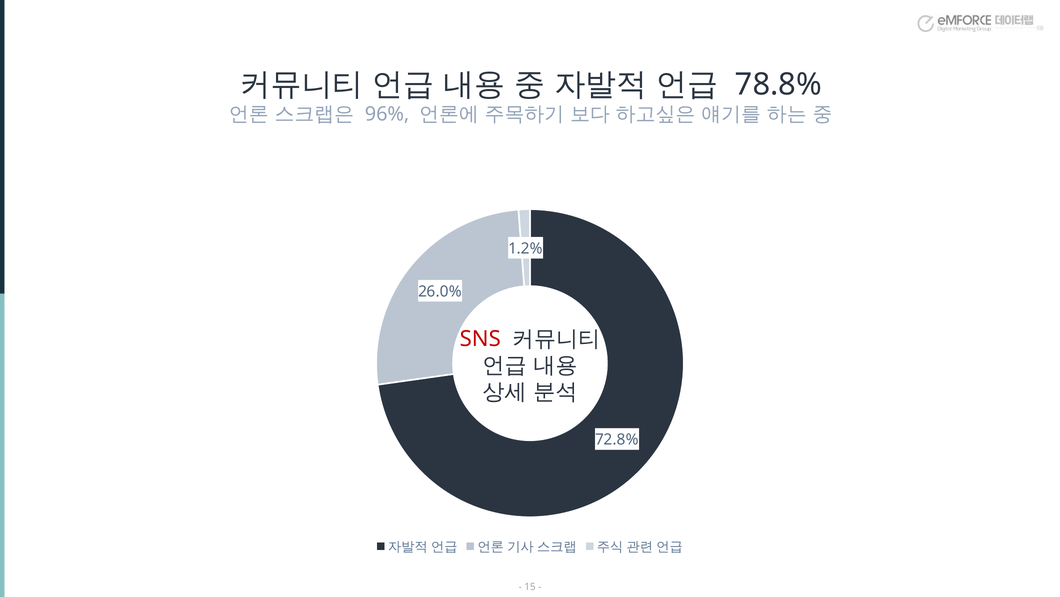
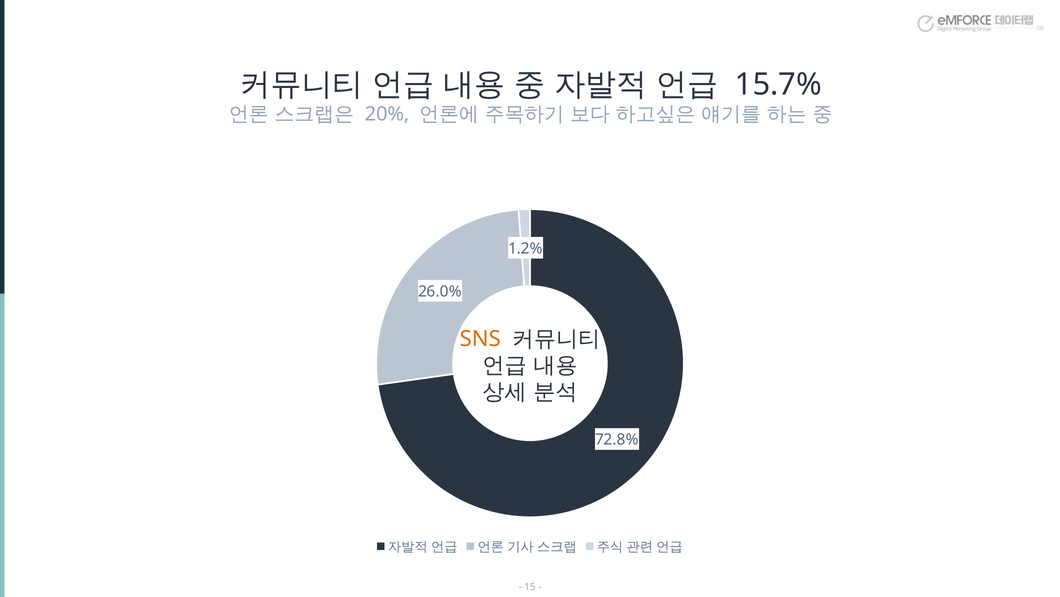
78.8%: 78.8% -> 15.7% (778, 84)
96%: 96% -> 20% (387, 114)
SNS colour: red -> orange (480, 338)
